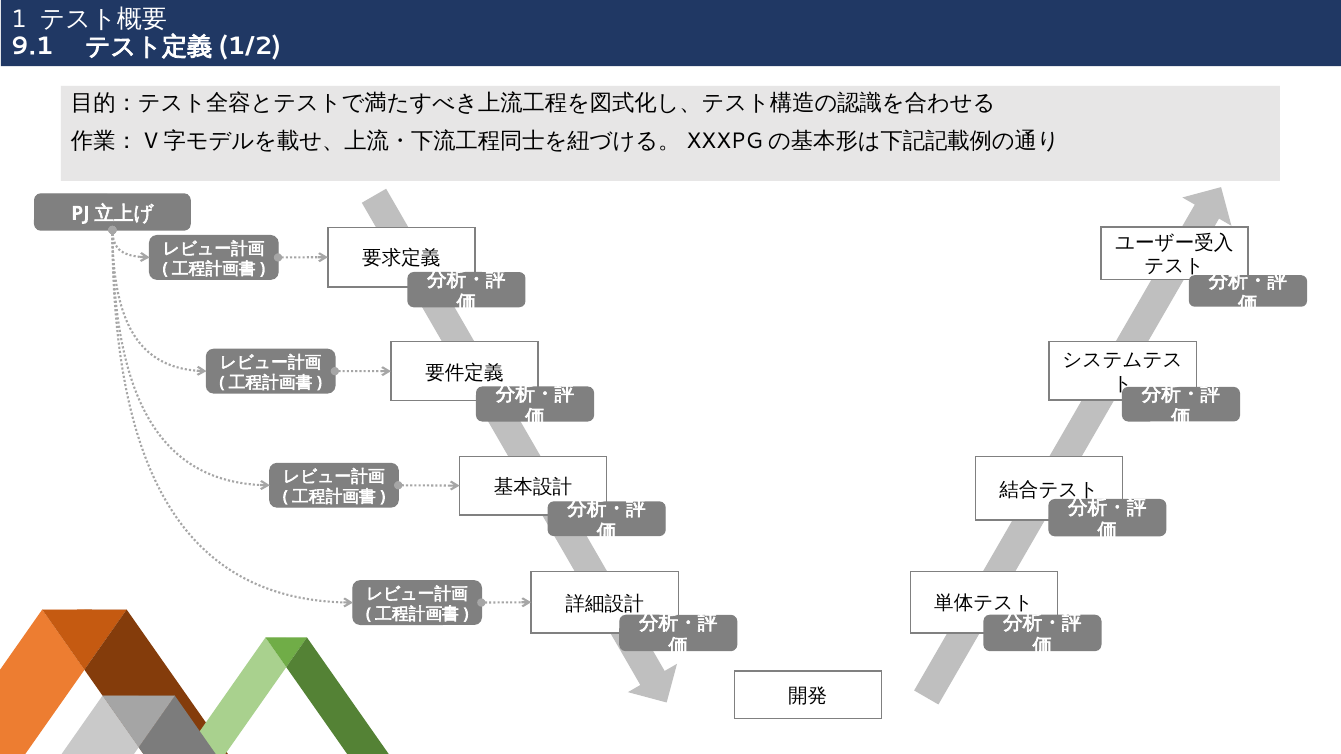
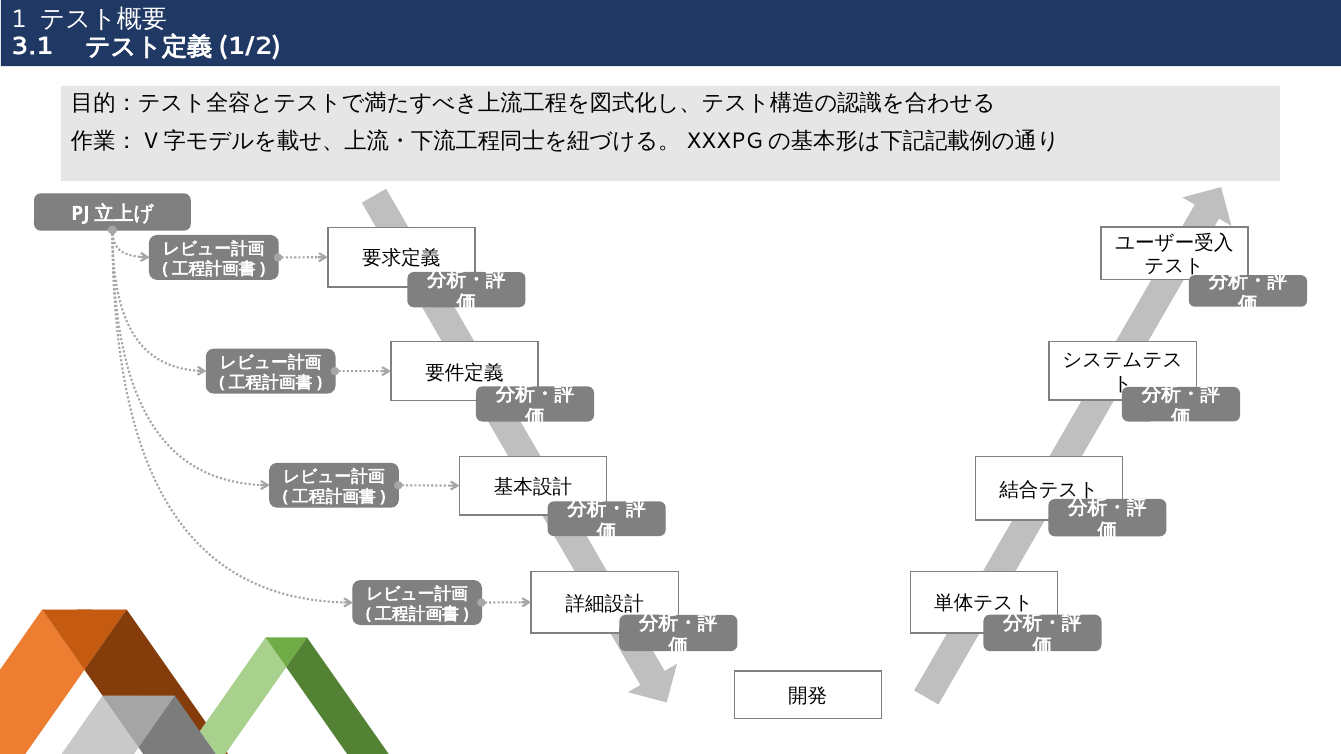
9.1: 9.1 -> 3.1 (32, 47)
